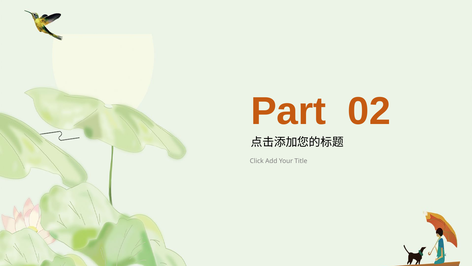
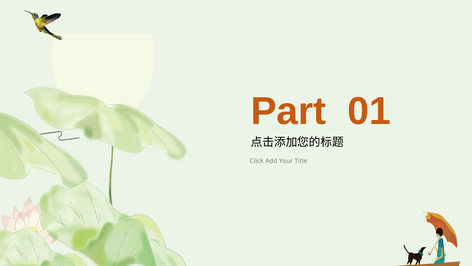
02: 02 -> 01 (369, 111)
